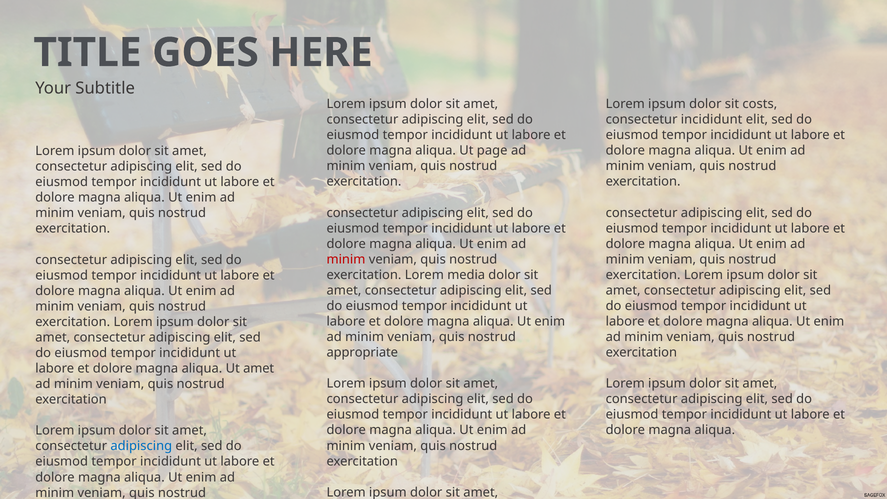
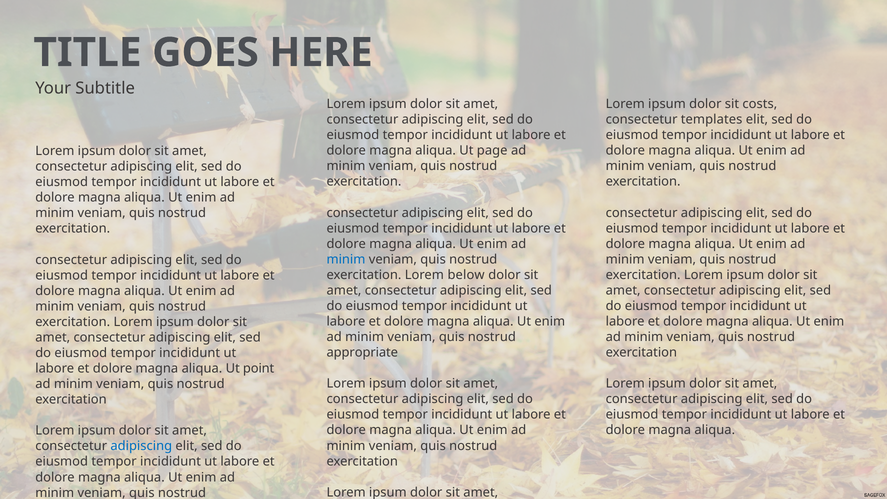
consectetur incididunt: incididunt -> templates (712, 120)
minim colour: red -> blue (346, 259)
media: media -> below (466, 275)
Ut amet: amet -> point (259, 368)
